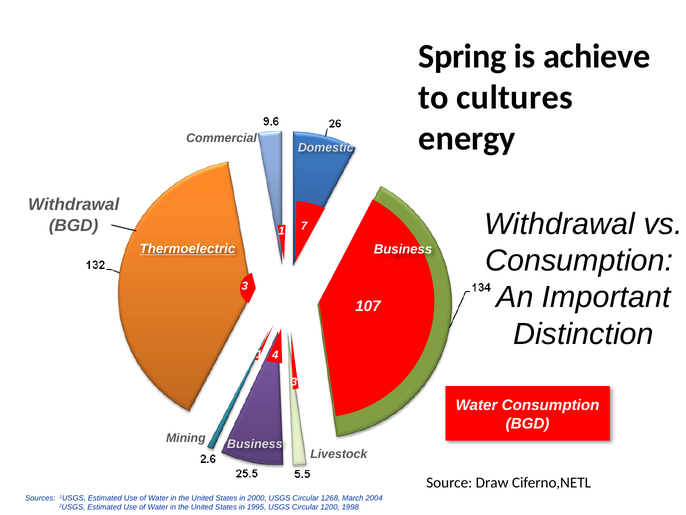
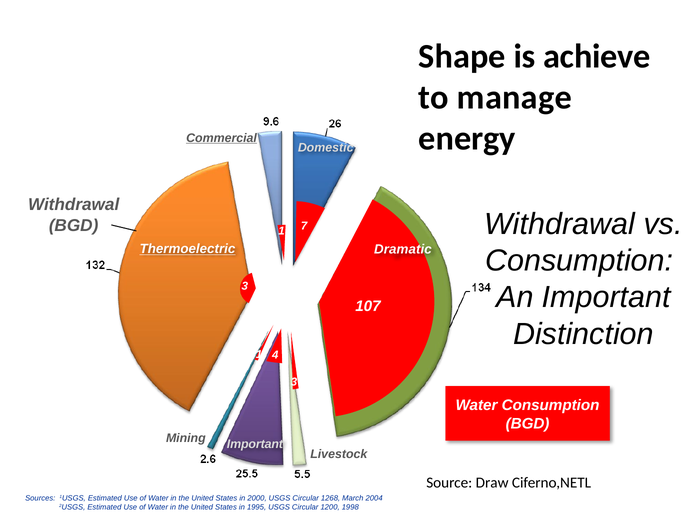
Spring: Spring -> Shape (462, 56)
cultures: cultures -> manage (514, 97)
Commercial underline: none -> present (222, 138)
Business: Business -> Dramatic (403, 249)
Business: Business -> Important (255, 444)
